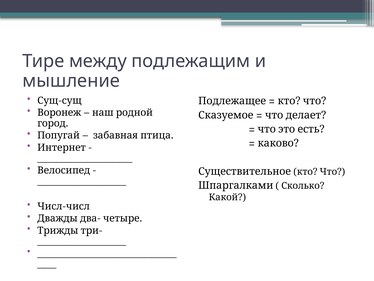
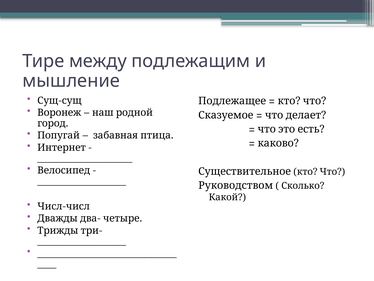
Шпаргалками: Шпаргалками -> Руководством (236, 185)
